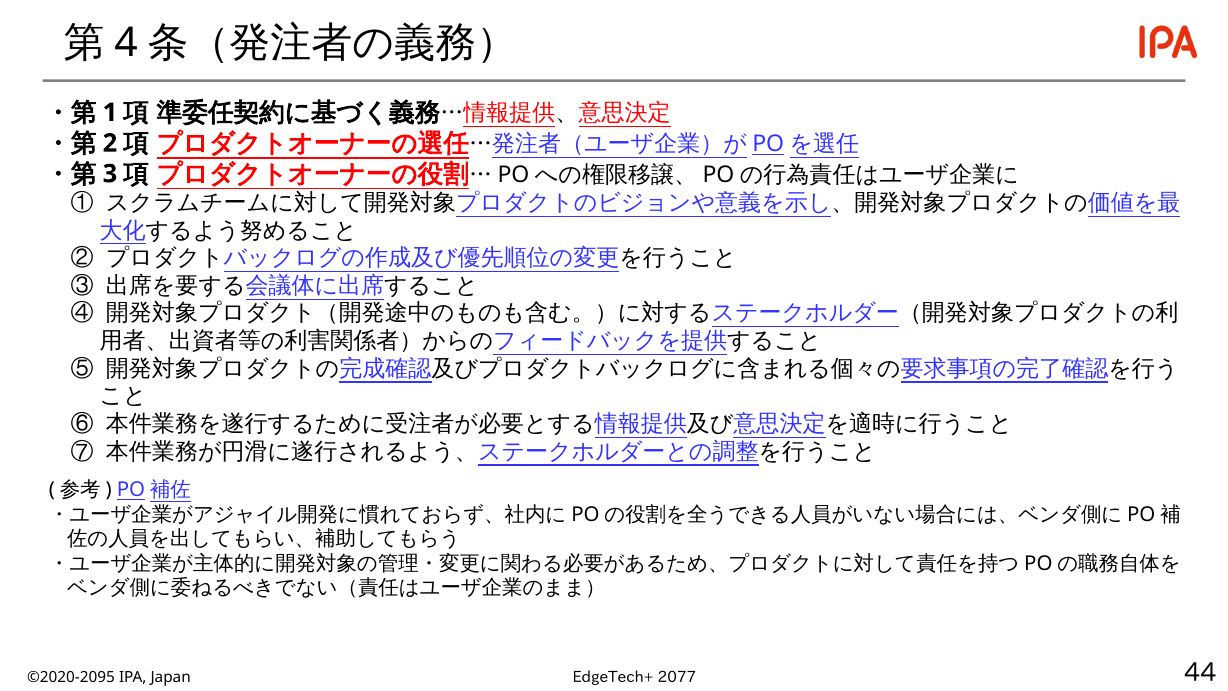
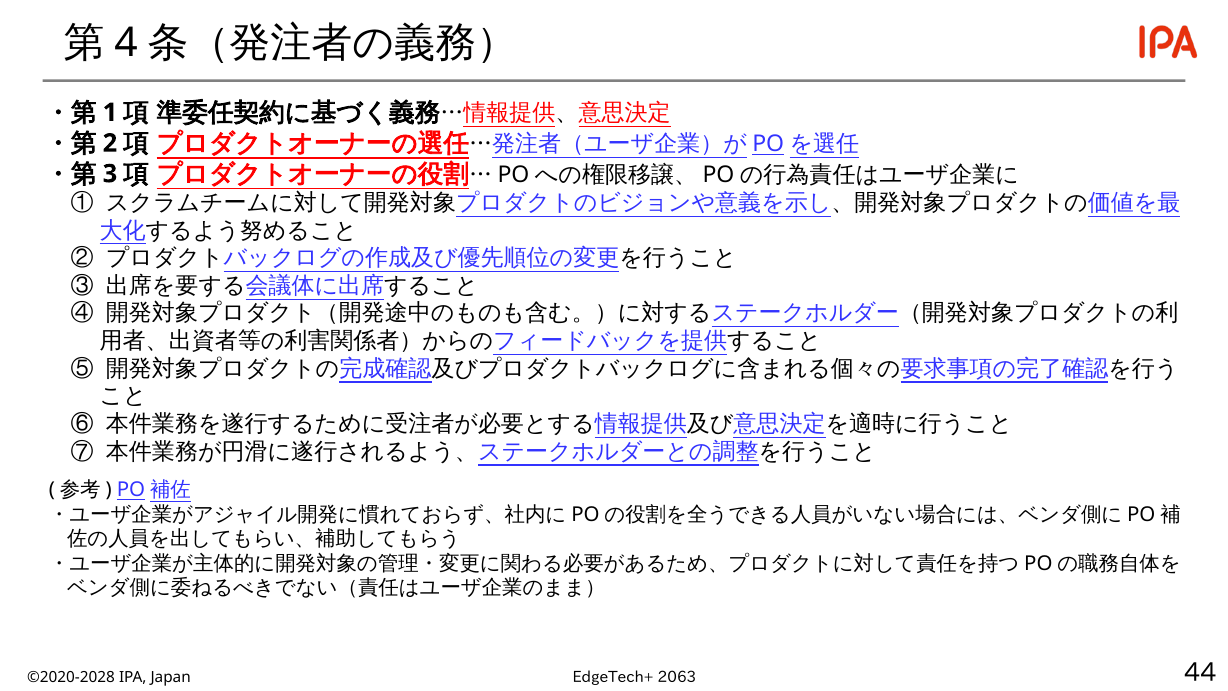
2077: 2077 -> 2063 (677, 677)
©2020-2095: ©2020-2095 -> ©2020-2028 (71, 677)
